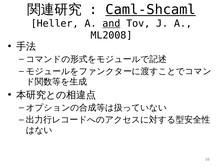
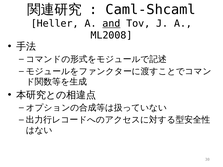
Caml-Shcaml underline: present -> none (151, 10)
